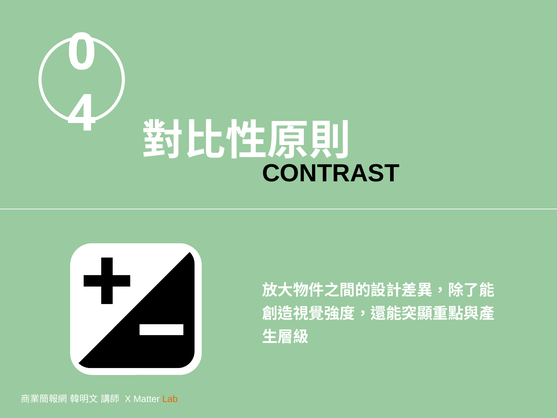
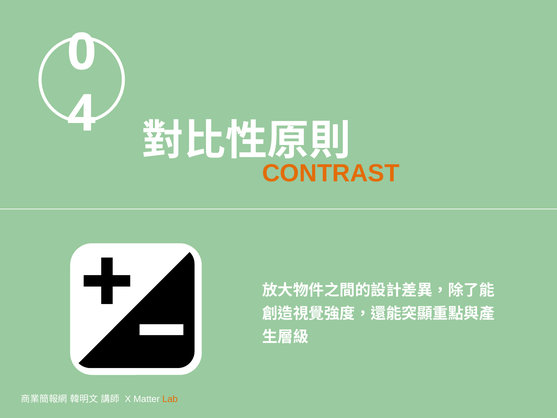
CONTRAST colour: black -> orange (331, 173)
